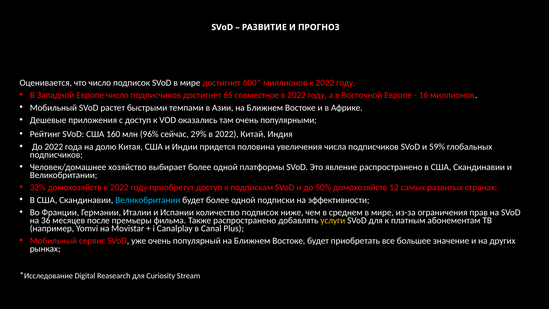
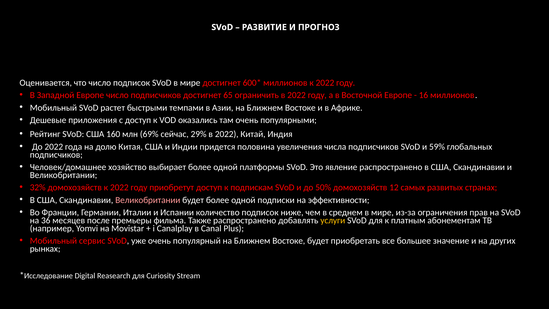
совместное: совместное -> ограничить (257, 95)
96%: 96% -> 69% (149, 134)
Великобритании colour: light blue -> pink (148, 200)
